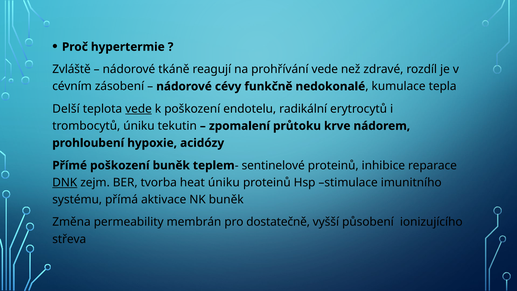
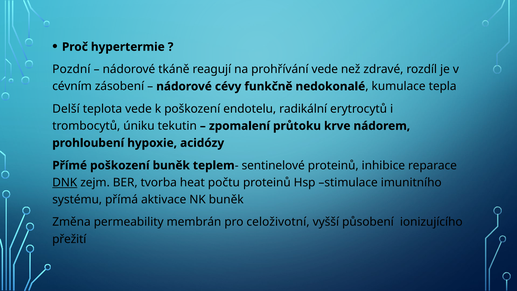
Zvláště: Zvláště -> Pozdní (71, 69)
vede underline: present -> none (139, 109)
heat úniku: úniku -> počtu (224, 182)
dostatečně: dostatečně -> celoživotní (278, 222)
střeva: střeva -> přežití (69, 239)
